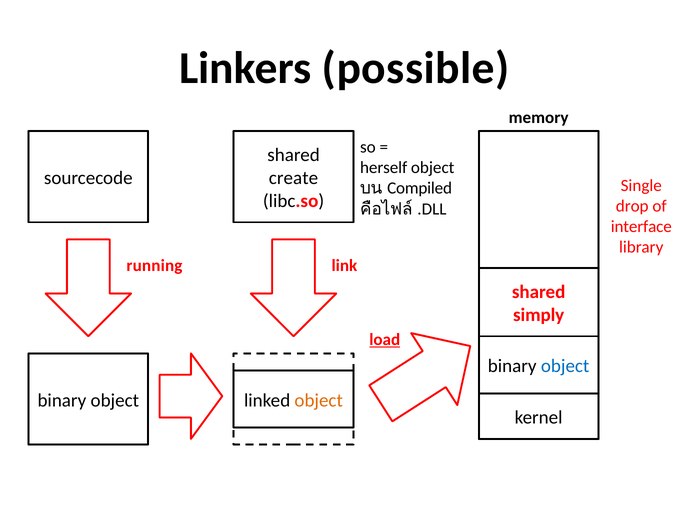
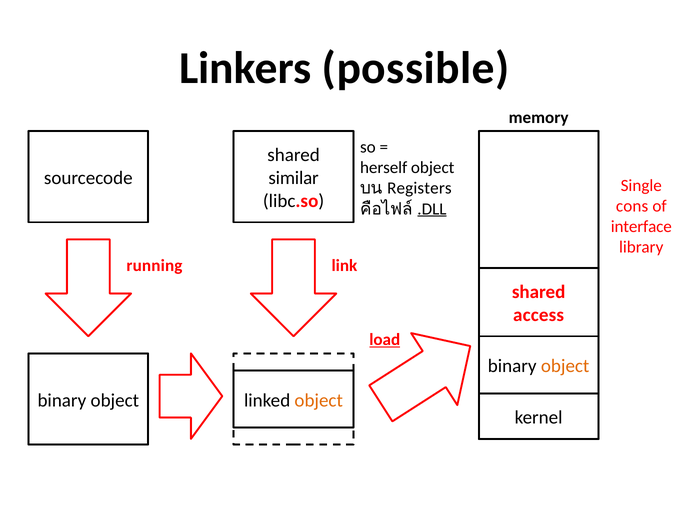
create: create -> similar (294, 178)
Compiled: Compiled -> Registers (419, 188)
drop: drop -> cons (632, 206)
.DLL underline: none -> present (432, 209)
simply: simply -> access (539, 315)
object colour: blue -> orange (565, 366)
